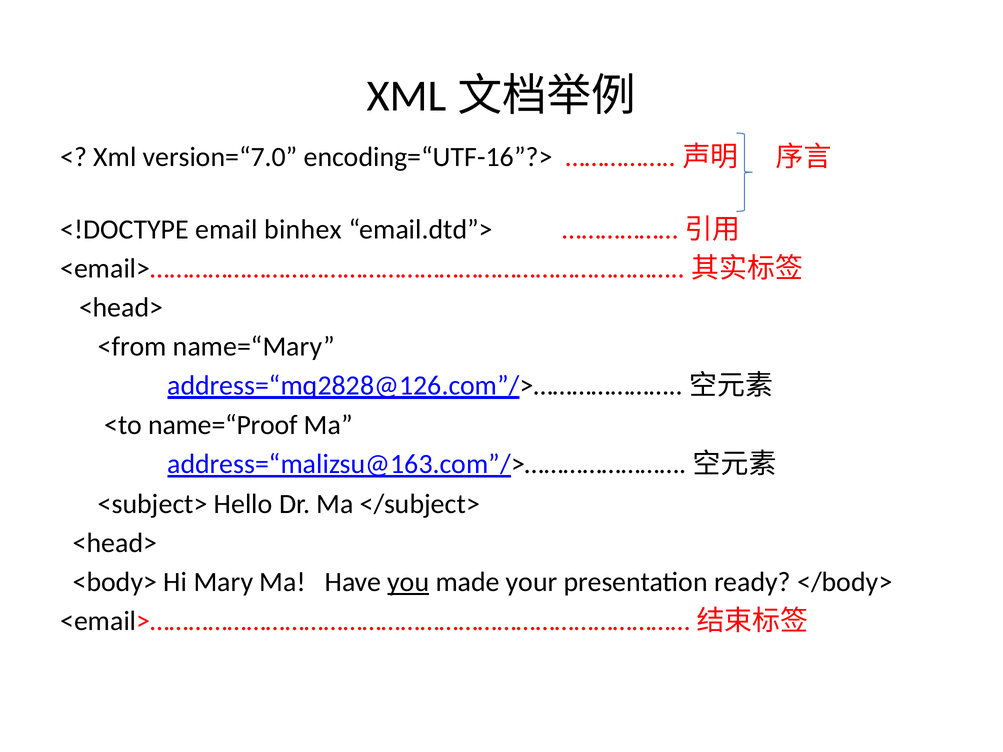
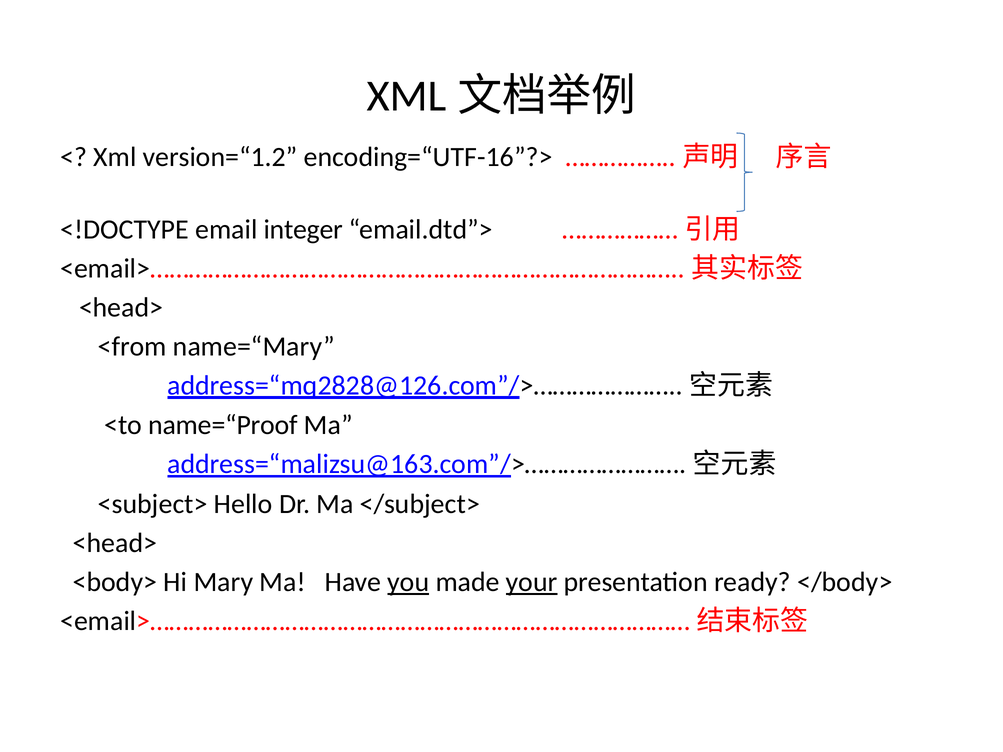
version=“7.0: version=“7.0 -> version=“1.2 (220, 157)
binhex: binhex -> integer (303, 229)
your underline: none -> present (532, 582)
